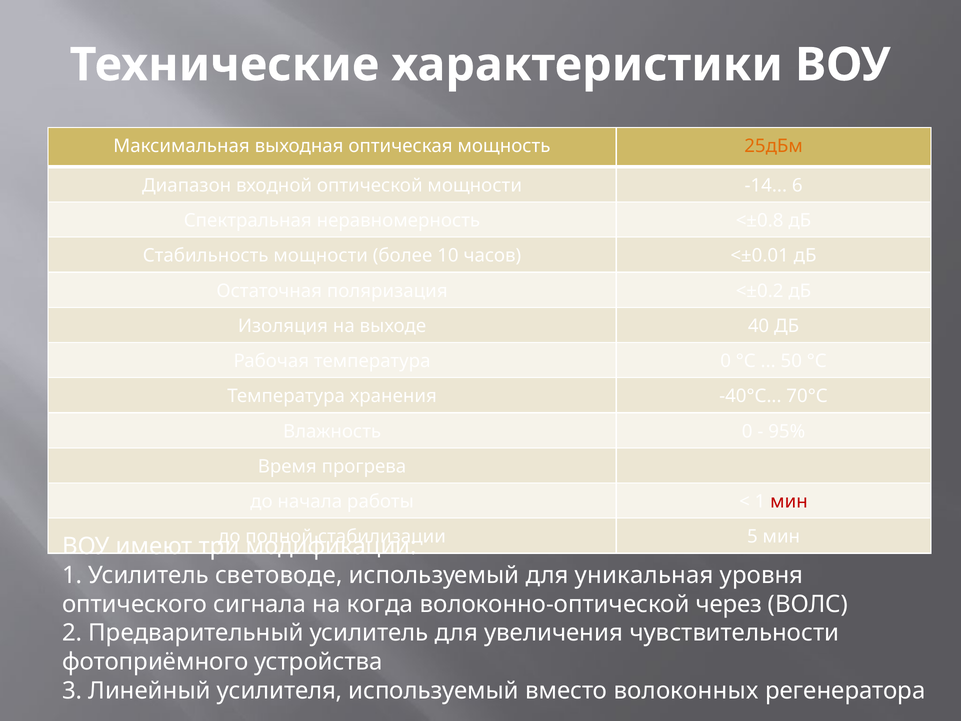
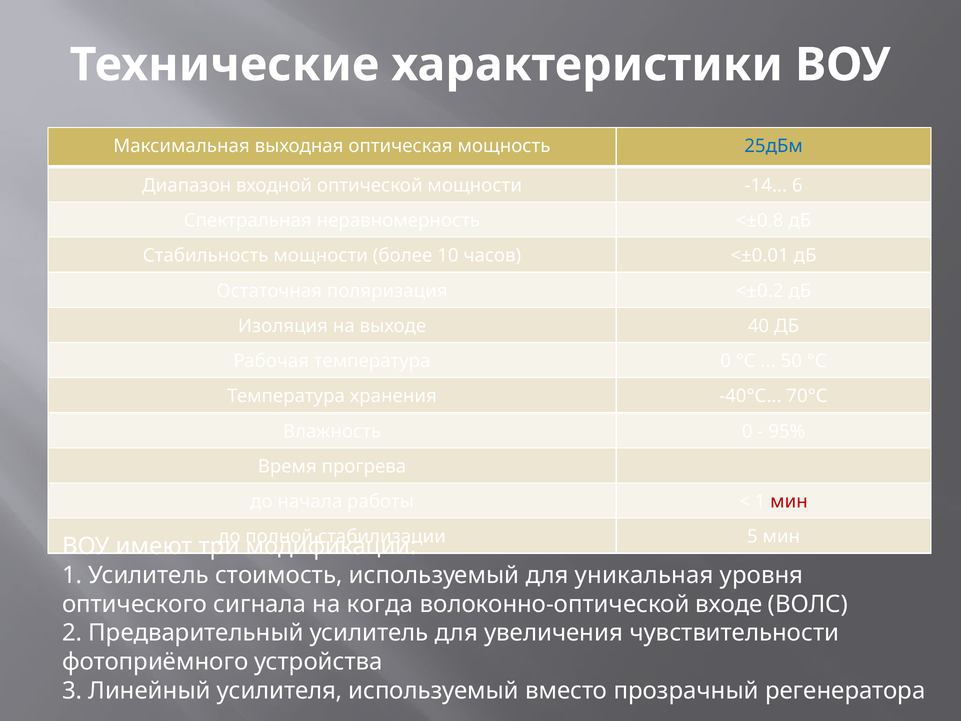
25дБм colour: orange -> blue (774, 146)
световоде: световоде -> стоимость (279, 575)
через: через -> входе (729, 604)
волоконных: волоконных -> прозрачный (686, 690)
